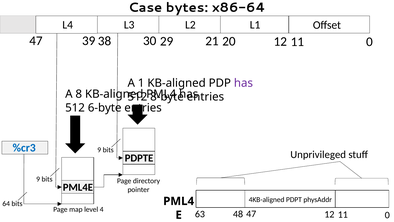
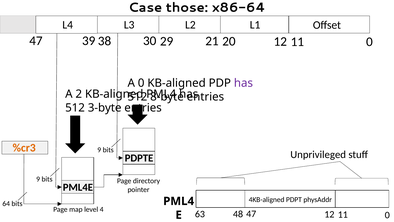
bytes: bytes -> those (187, 8)
A 1: 1 -> 0 (141, 83)
8: 8 -> 2 (79, 94)
6-byte: 6-byte -> 3-byte (105, 108)
%cr3 colour: blue -> orange (24, 148)
